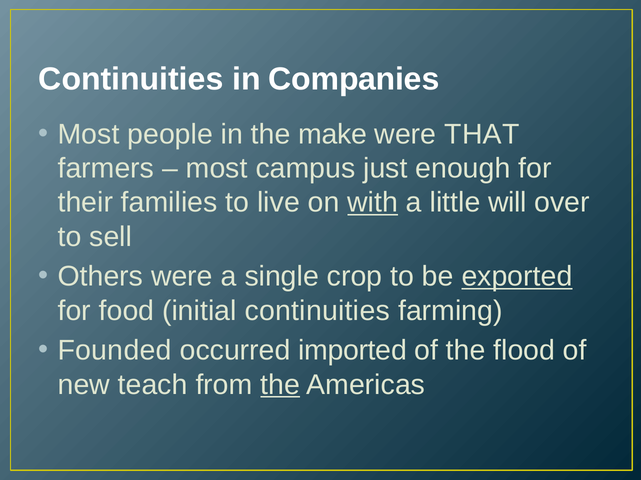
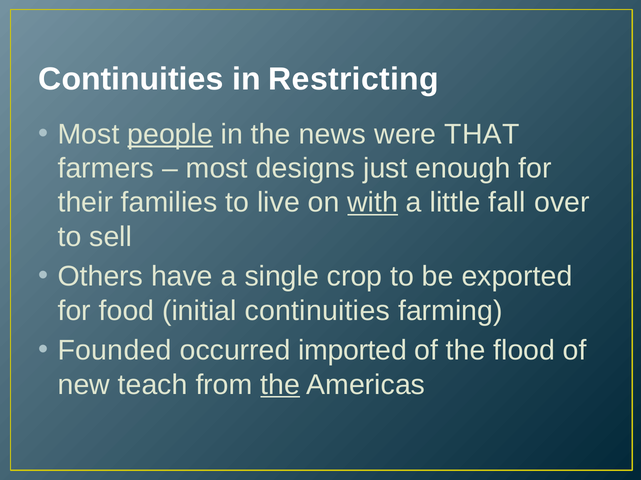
Companies: Companies -> Restricting (354, 79)
people underline: none -> present (170, 134)
make: make -> news (332, 134)
campus: campus -> designs (305, 169)
will: will -> fall (507, 203)
Others were: were -> have (182, 277)
exported underline: present -> none (517, 277)
